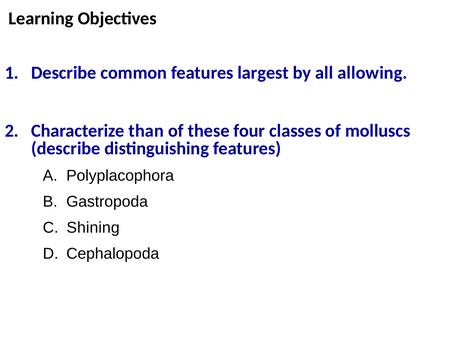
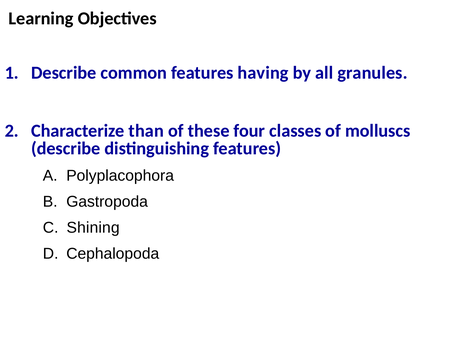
largest: largest -> having (263, 73)
allowing: allowing -> granules (372, 73)
